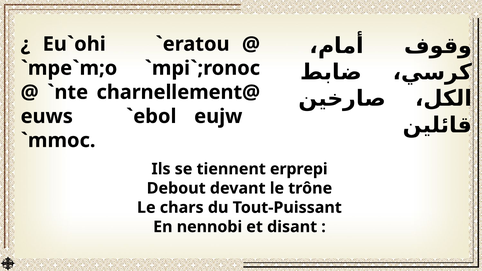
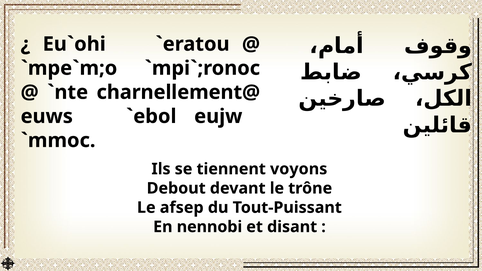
erprepi: erprepi -> voyons (299, 169)
chars: chars -> afsep (182, 208)
